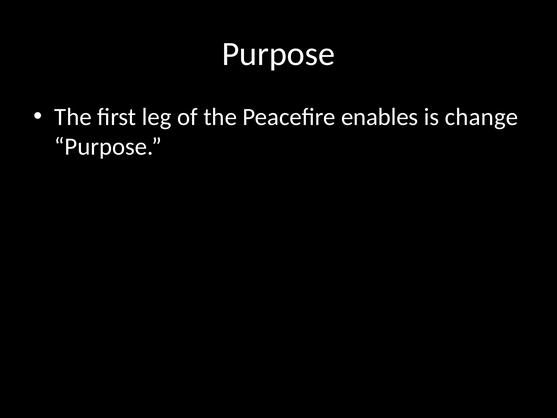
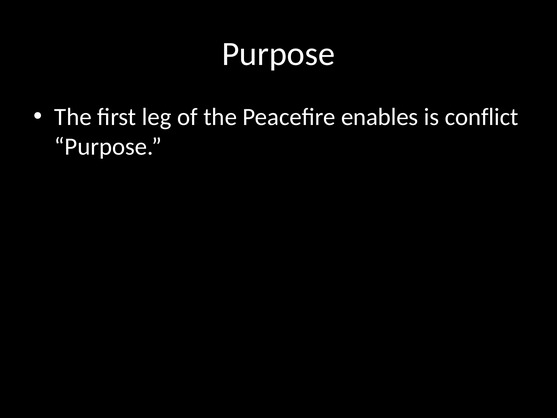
change: change -> conflict (482, 117)
